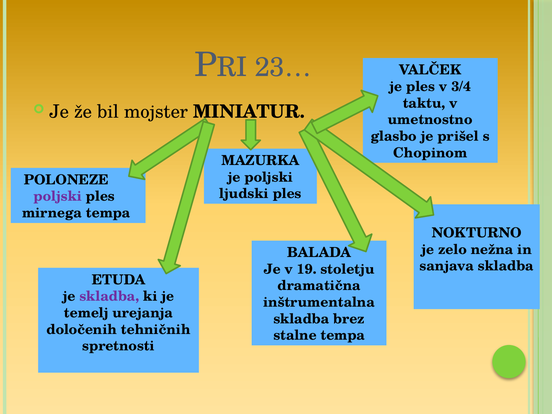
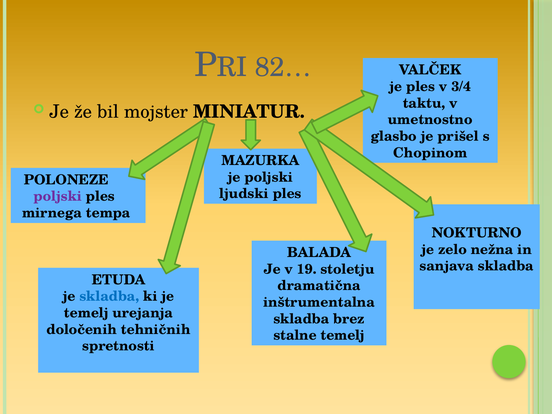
23…: 23… -> 82… (283, 67)
skladba colour: purple -> blue (109, 296)
stalne tempa: tempa -> temelj (343, 335)
